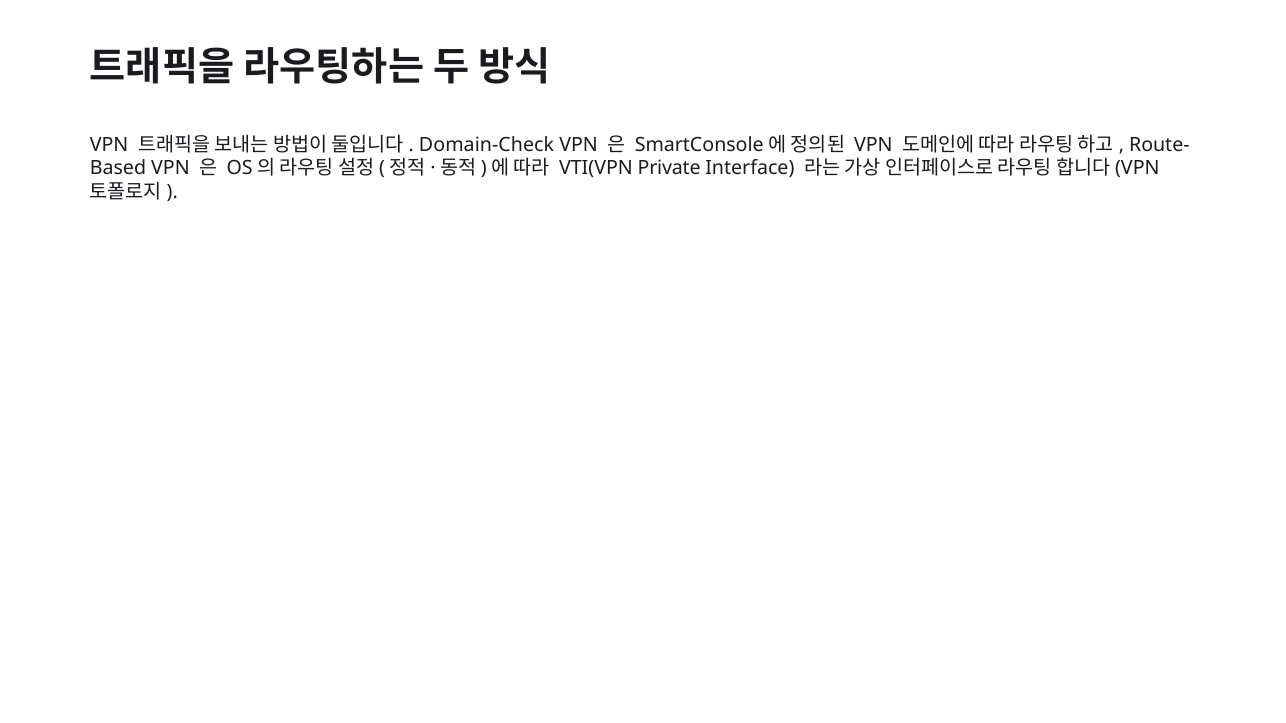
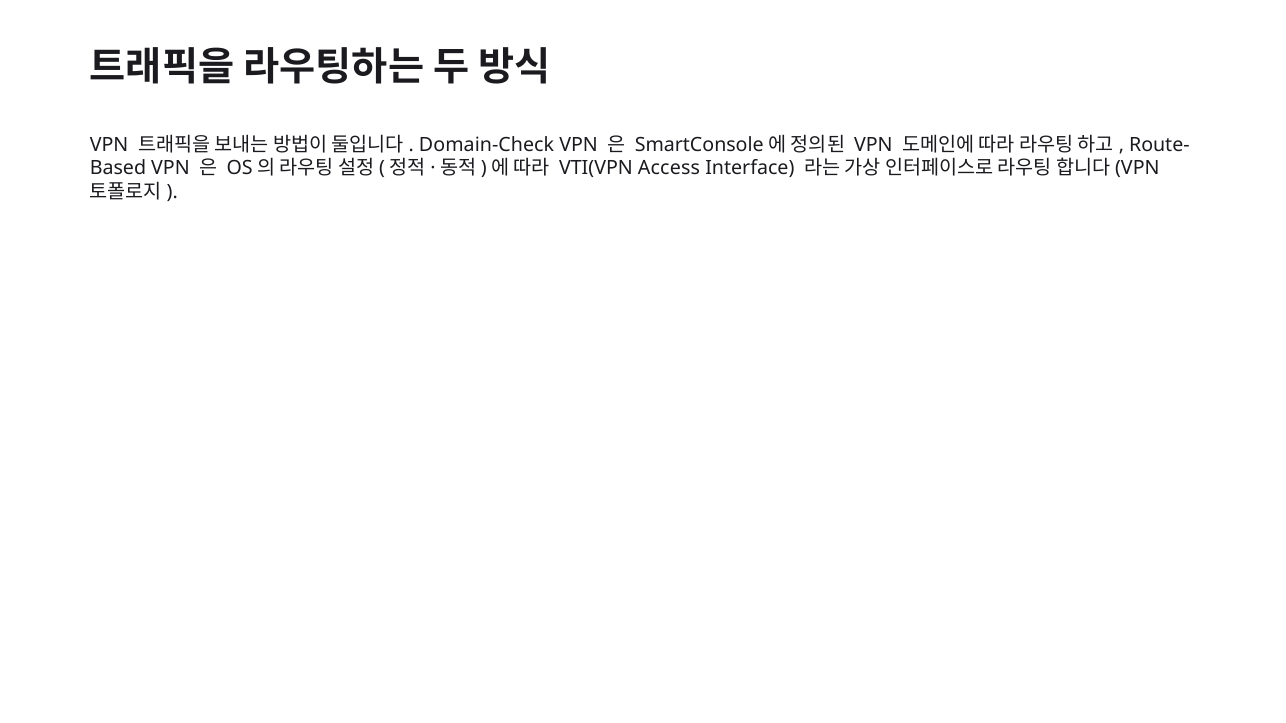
Private: Private -> Access (669, 168)
